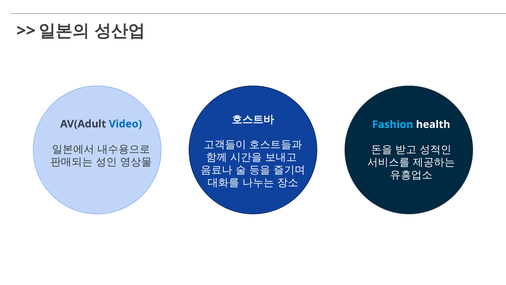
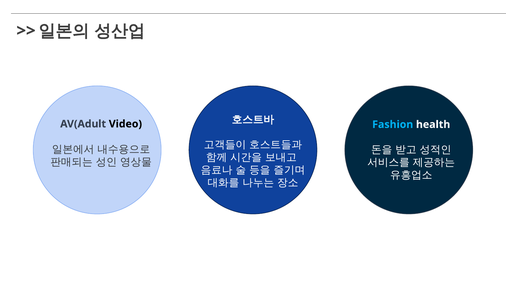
Video colour: blue -> black (125, 124)
